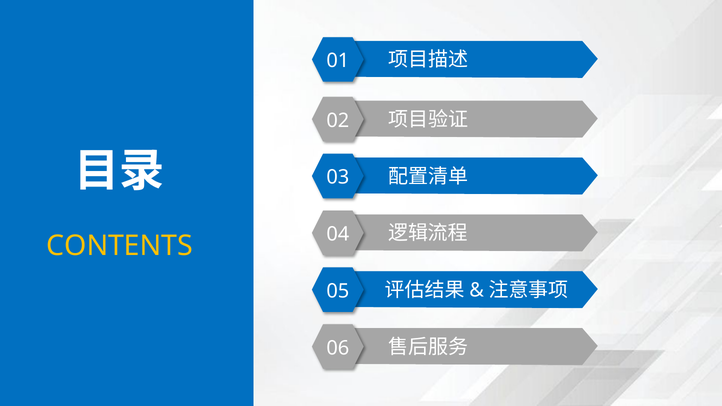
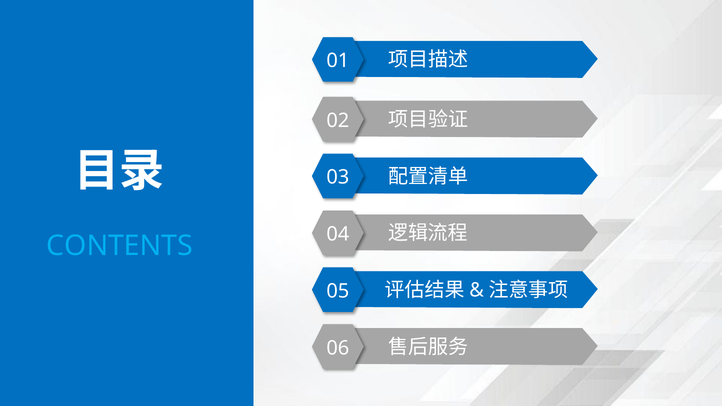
CONTENTS colour: yellow -> light blue (120, 246)
